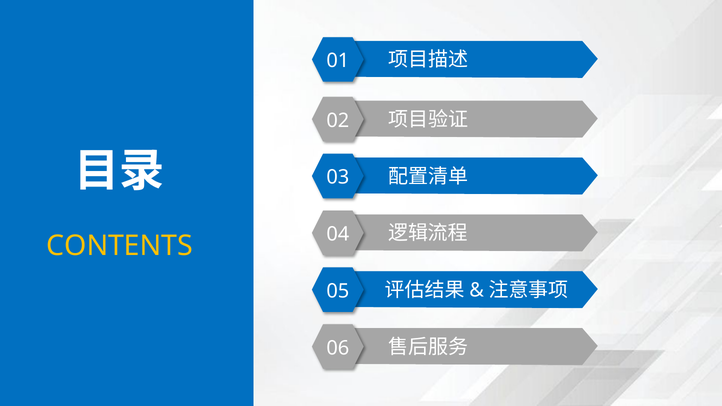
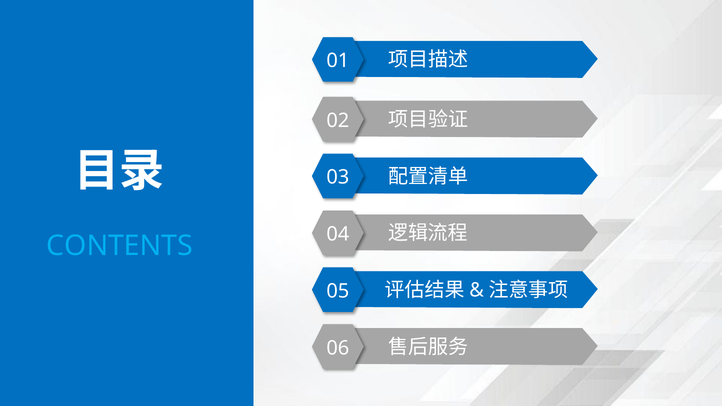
CONTENTS colour: yellow -> light blue (120, 246)
